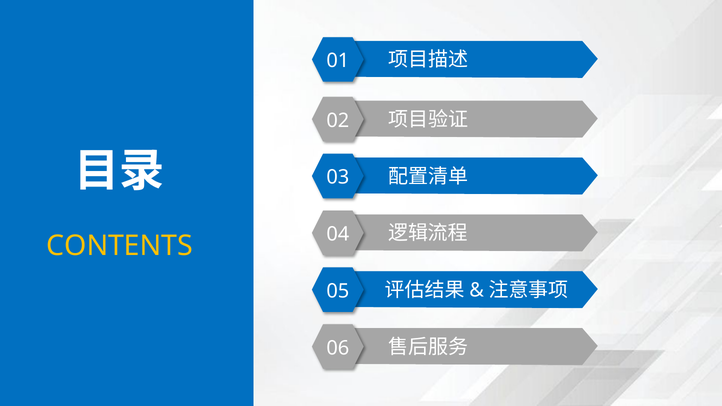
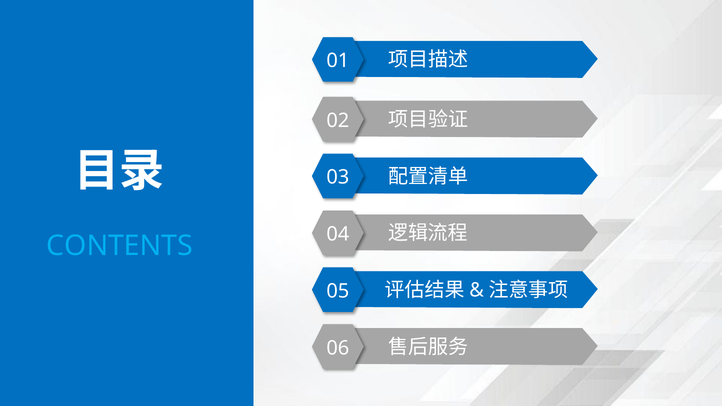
CONTENTS colour: yellow -> light blue (120, 246)
